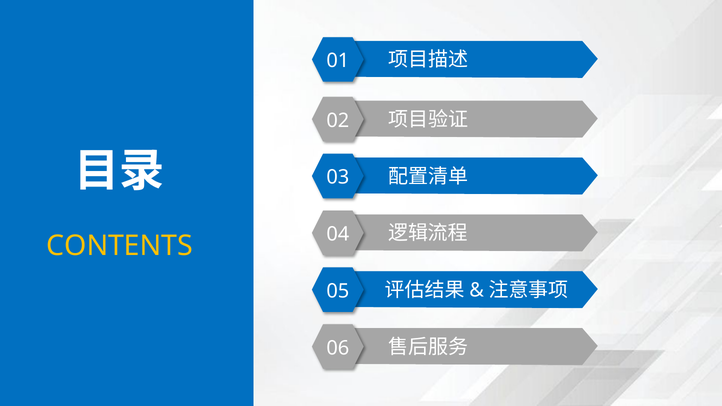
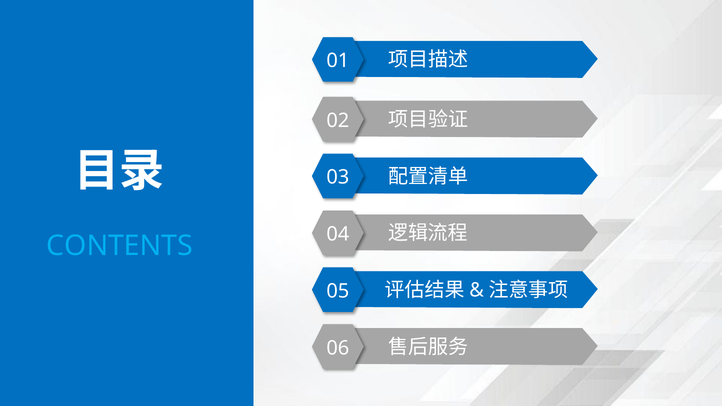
CONTENTS colour: yellow -> light blue (120, 246)
